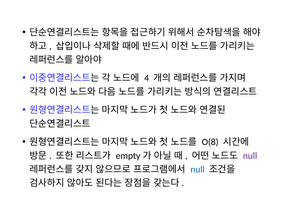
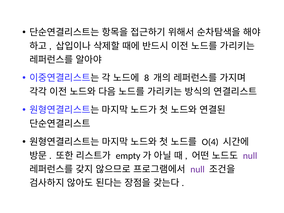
4: 4 -> 8 (147, 78)
O(8: O(8 -> O(4 (210, 142)
null colour: blue -> purple (198, 169)
